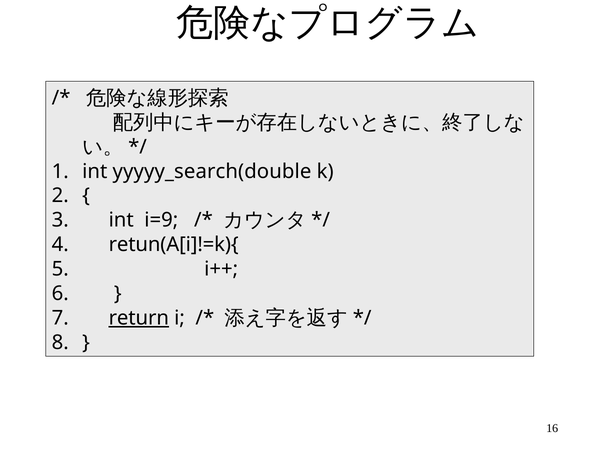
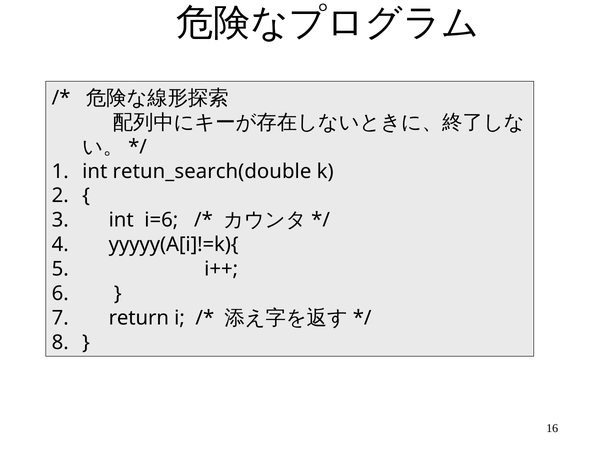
yyyyy_search(double: yyyyy_search(double -> retun_search(double (212, 171)
i=9: i=9 -> i=6 (161, 220)
retun(A[i]!=k){: retun(A[i]!=k){ -> yyyyy(A[i]!=k){ (174, 244)
return underline: present -> none (139, 318)
